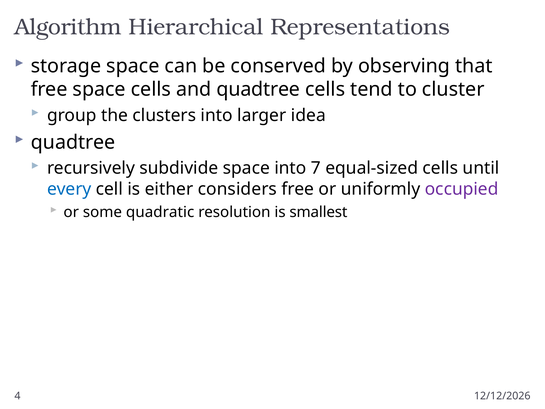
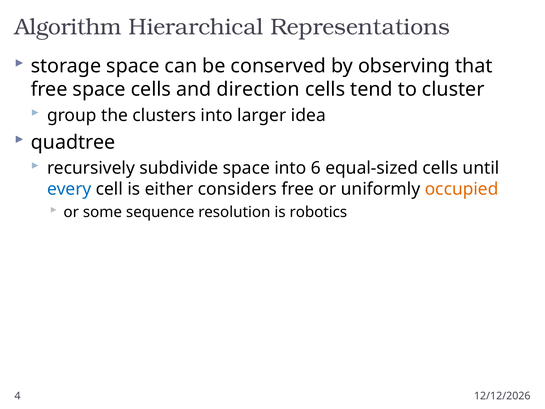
and quadtree: quadtree -> direction (258, 89)
7: 7 -> 6 (316, 168)
occupied colour: purple -> orange (462, 189)
quadratic: quadratic -> sequence (160, 212)
smallest: smallest -> robotics (318, 212)
